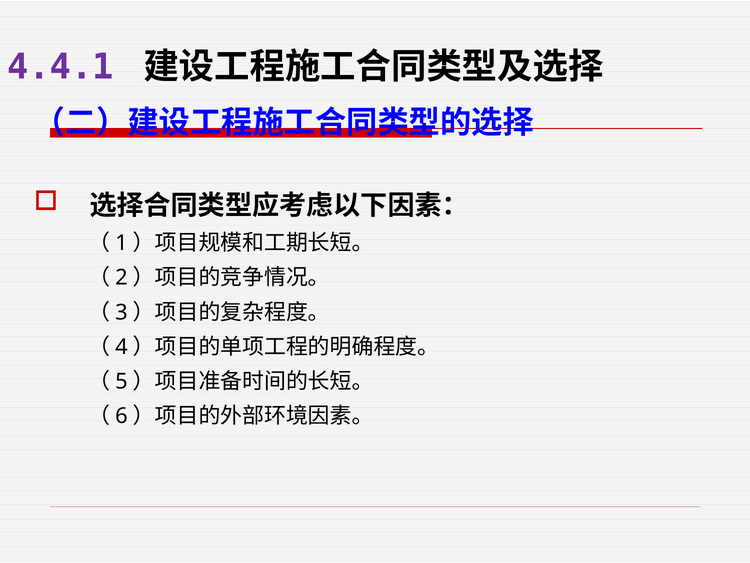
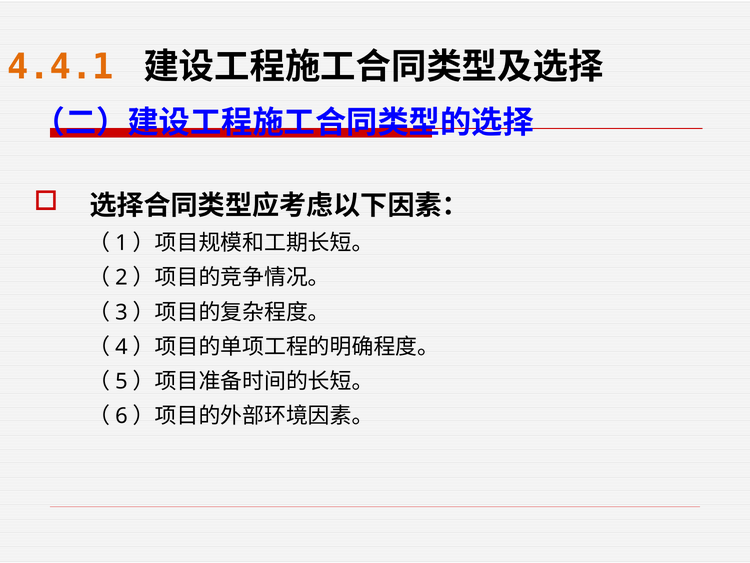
4.4.1 colour: purple -> orange (61, 67)
